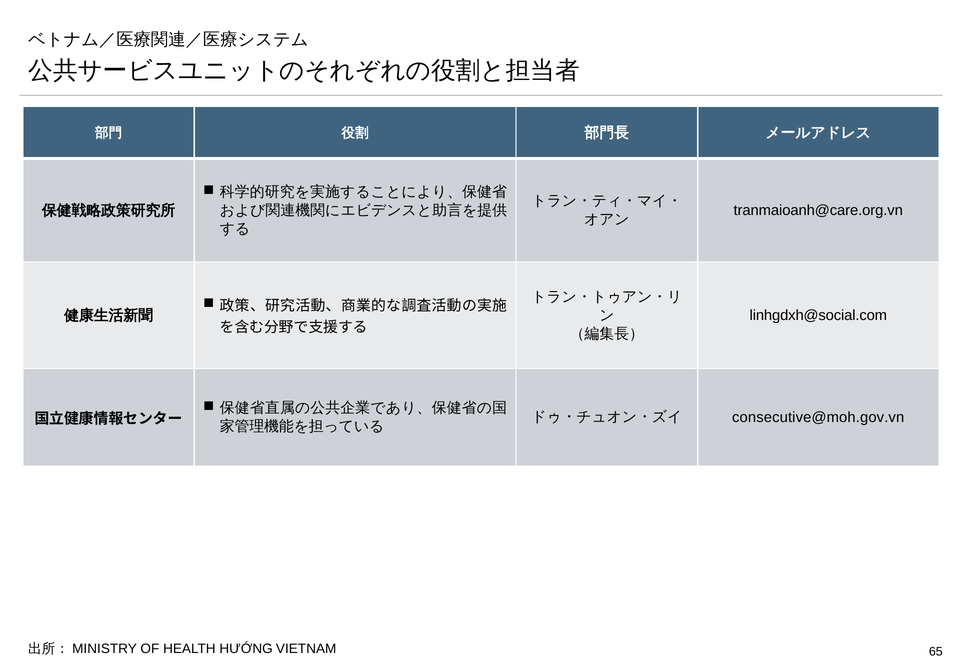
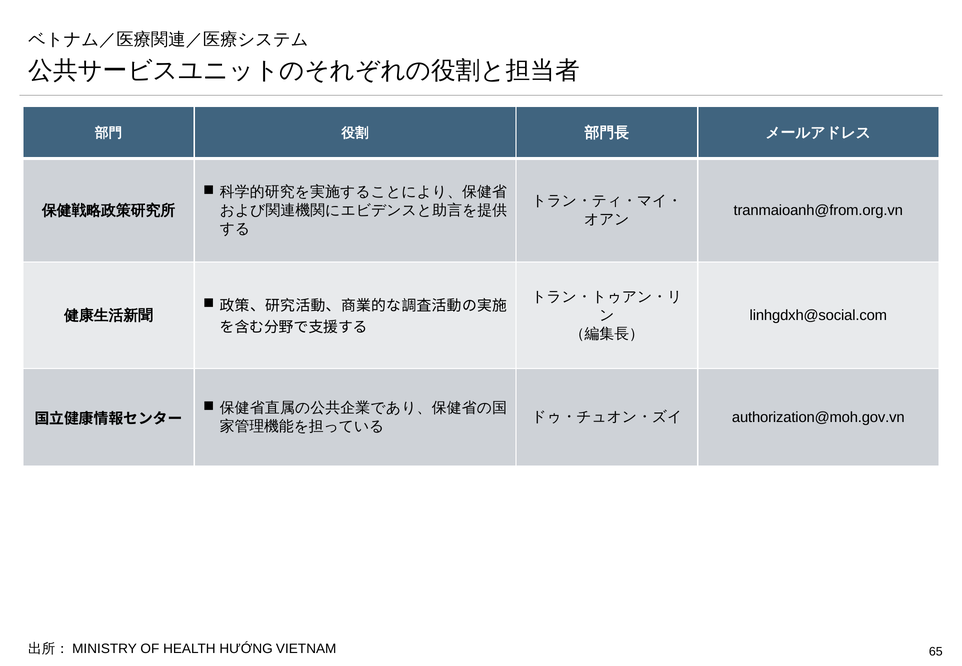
tranmaioanh@care.org.vn: tranmaioanh@care.org.vn -> tranmaioanh@from.org.vn (818, 211)
consecutive@moh.gov.vn: consecutive@moh.gov.vn -> authorization@moh.gov.vn (818, 417)
